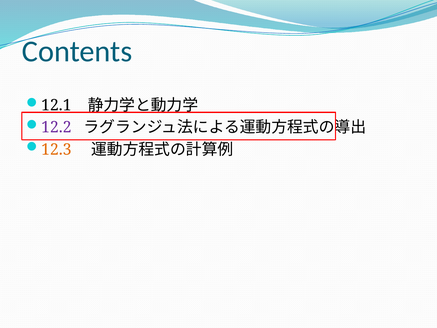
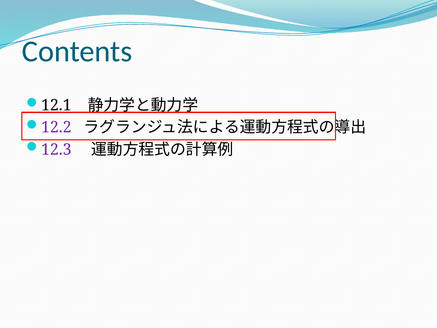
12.3 colour: orange -> purple (56, 149)
